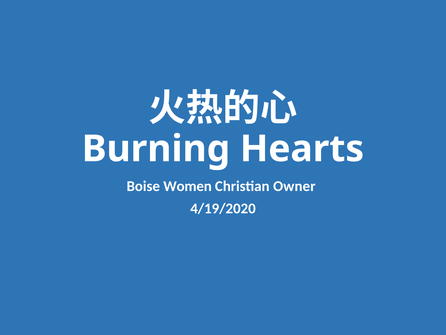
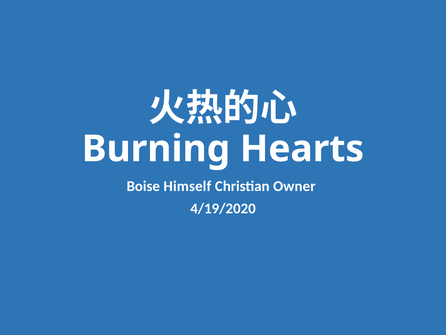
Women: Women -> Himself (187, 186)
